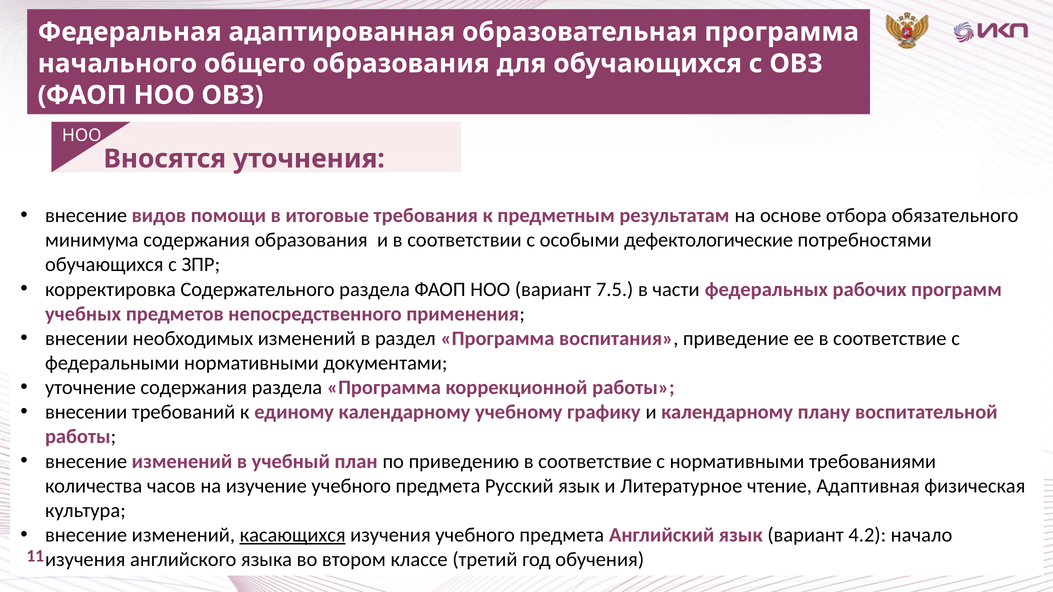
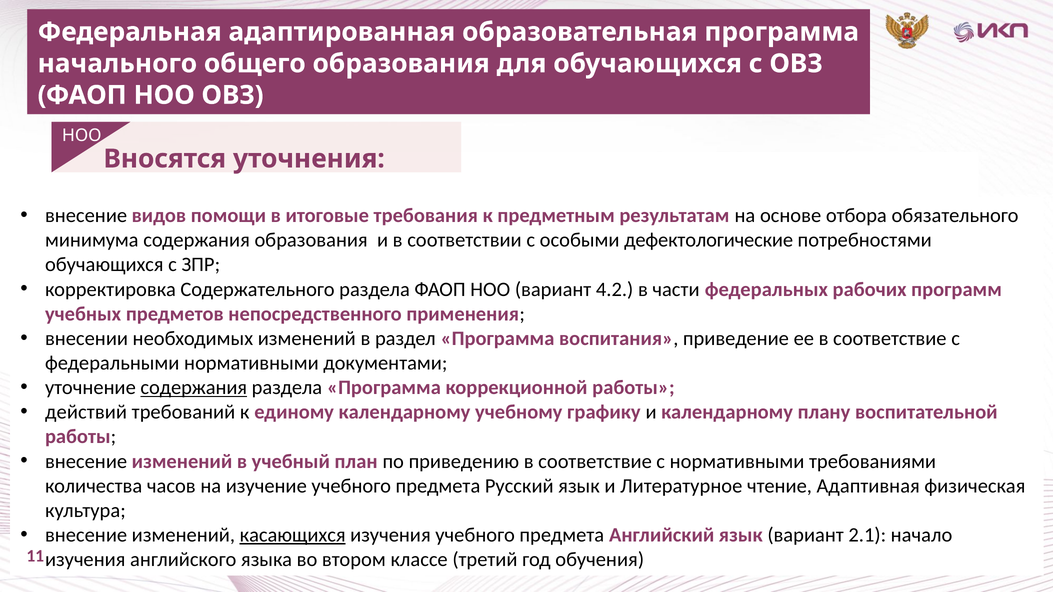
7.5: 7.5 -> 4.2 (615, 289)
содержания underline: none -> present (194, 388)
внесении: внесении -> действий (86, 412)
4.2: 4.2 -> 2.1 (867, 535)
